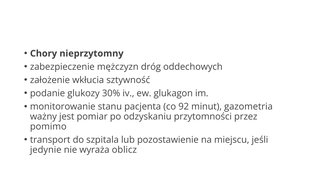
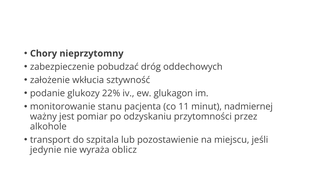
mężczyzn: mężczyzn -> pobudzać (118, 67)
30%: 30% -> 22% (111, 93)
92: 92 -> 11 (184, 106)
gazometria: gazometria -> nadmiernej (248, 106)
pomimo: pomimo -> alkohole (48, 126)
